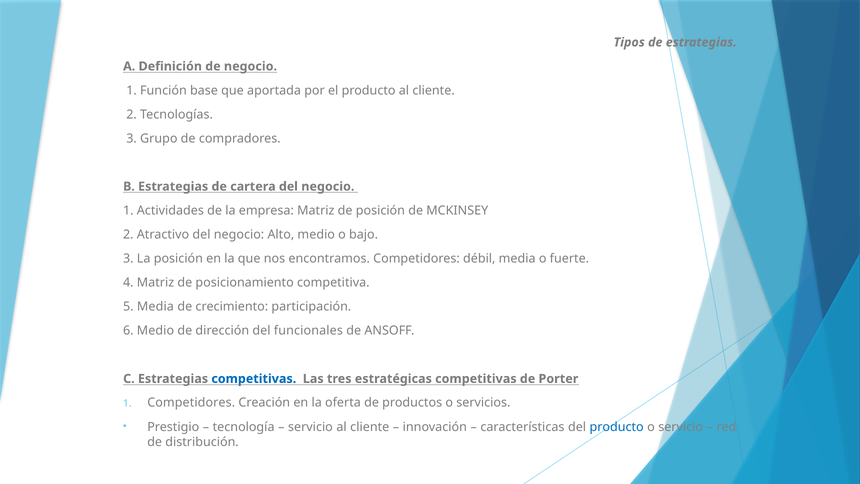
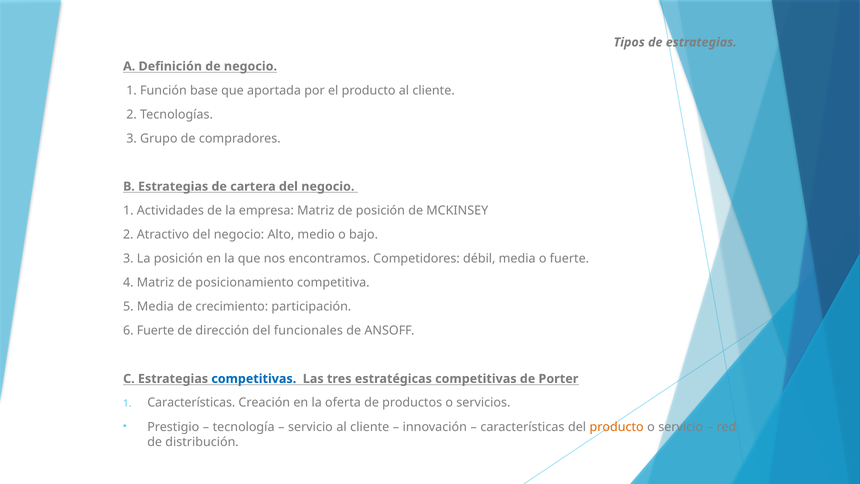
6 Medio: Medio -> Fuerte (156, 331)
1 Competidores: Competidores -> Características (191, 403)
producto colour: blue -> orange (617, 427)
